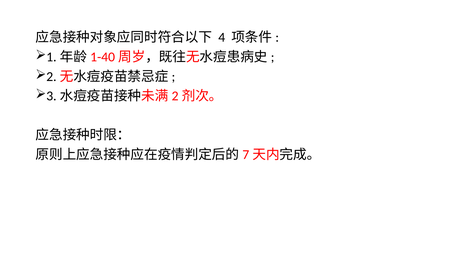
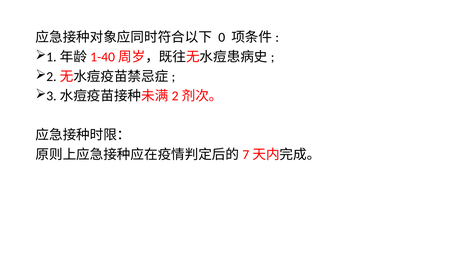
4: 4 -> 0 (222, 37)
